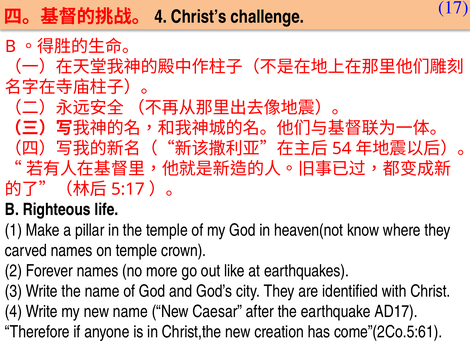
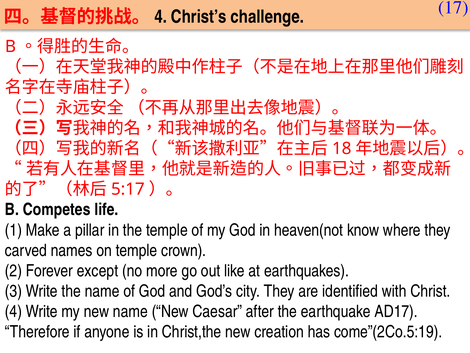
54: 54 -> 18 (342, 148)
Righteous: Righteous -> Competes (57, 209)
Forever names: names -> except (98, 270)
come”(2Co.5:61: come”(2Co.5:61 -> come”(2Co.5:19 (388, 332)
